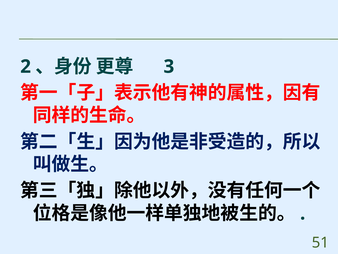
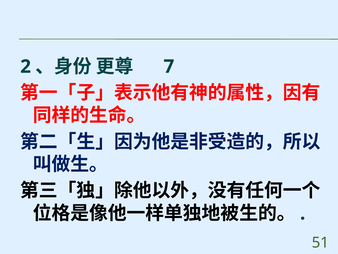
3: 3 -> 7 (169, 66)
